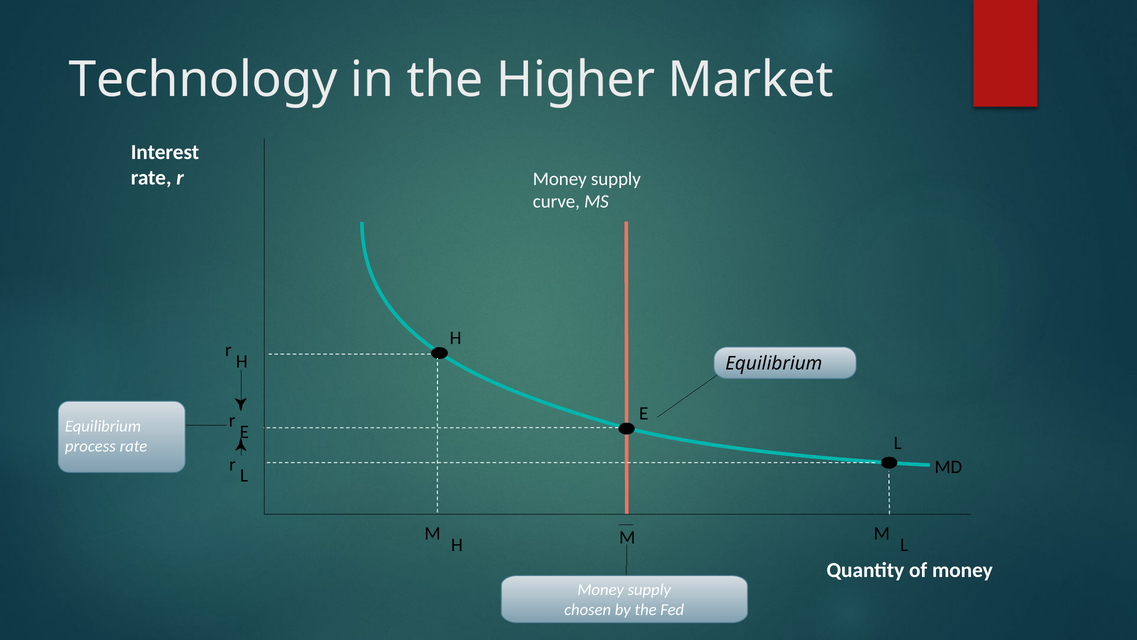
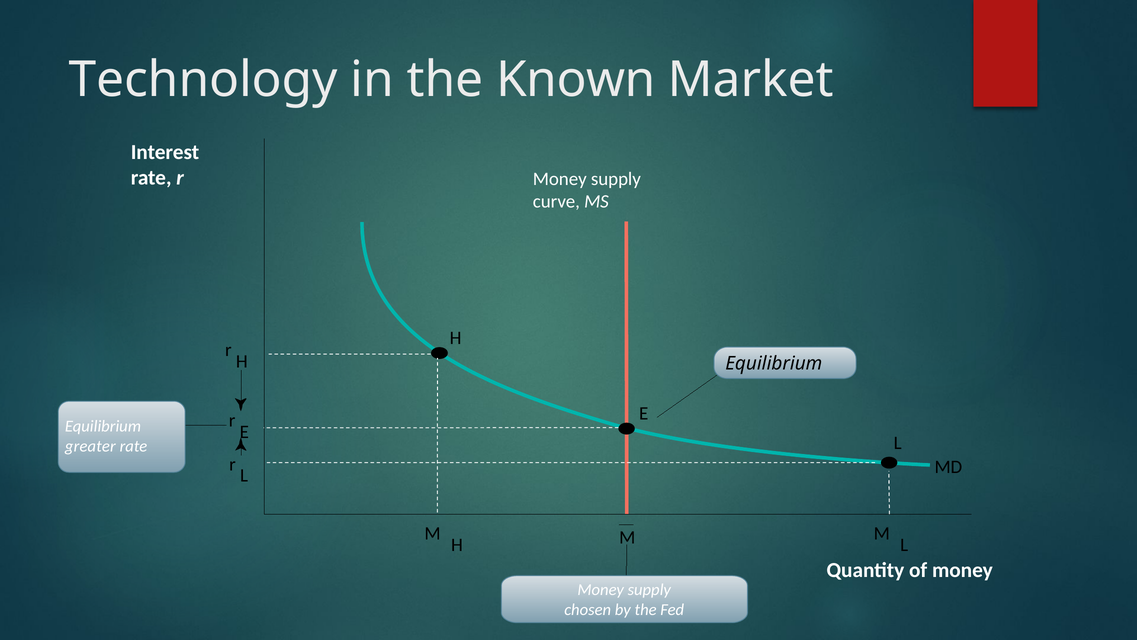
Higher: Higher -> Known (576, 80)
process: process -> greater (90, 446)
